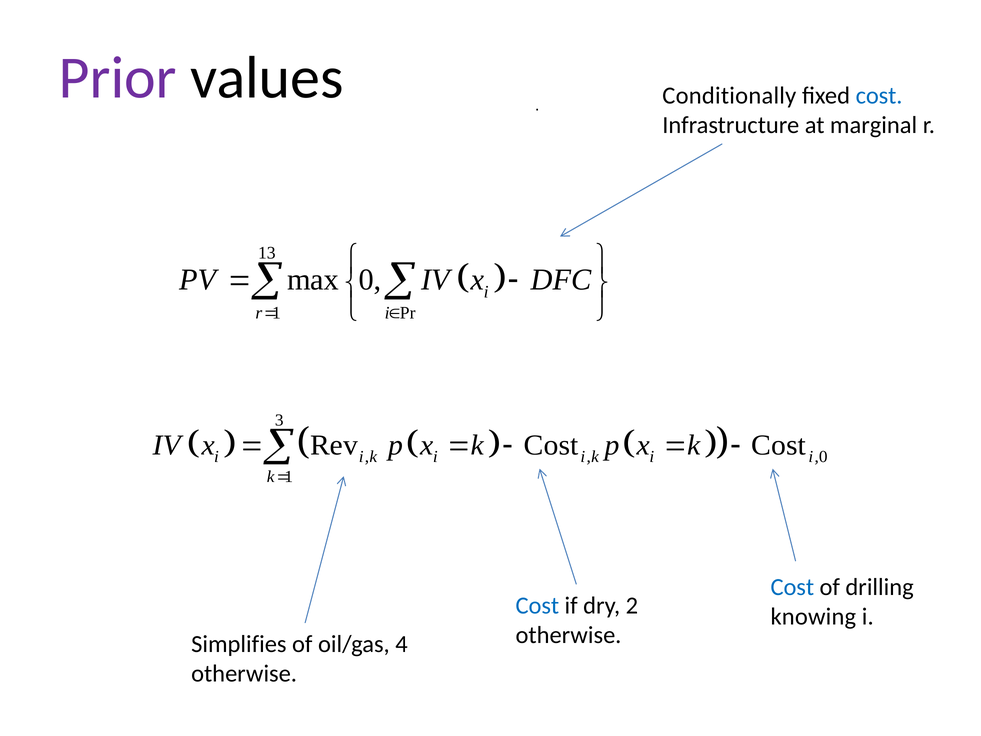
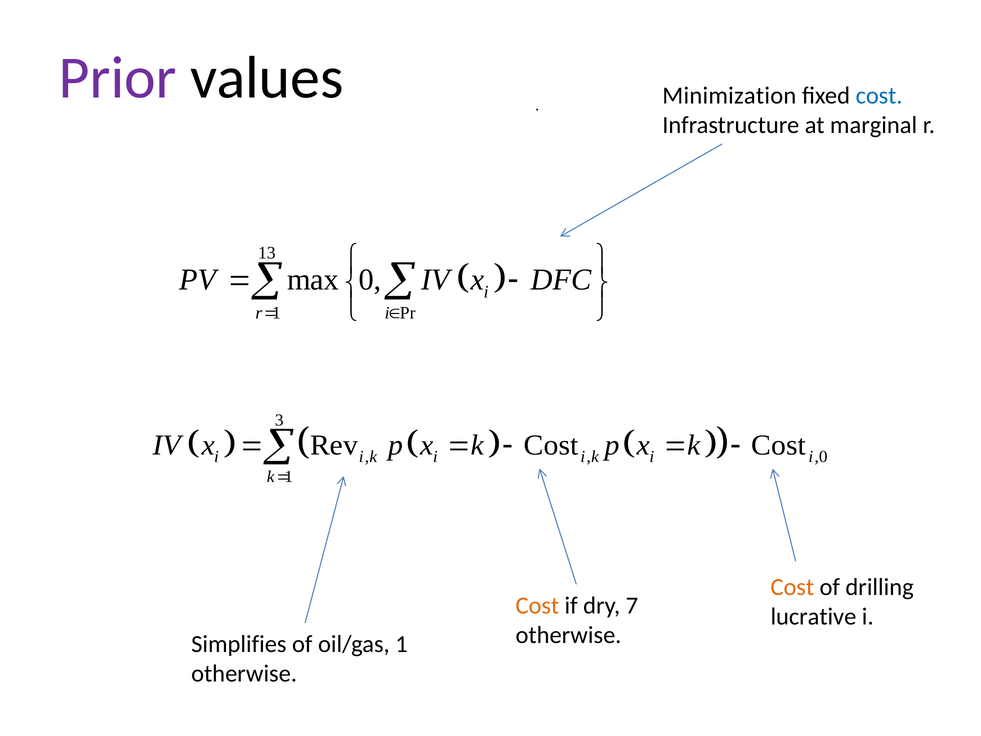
Conditionally: Conditionally -> Minimization (729, 96)
Cost colour: blue -> orange (792, 587)
Cost colour: blue -> orange (537, 605)
2: 2 -> 7 (632, 605)
knowing: knowing -> lucrative (813, 617)
oil/gas 4: 4 -> 1 (402, 644)
